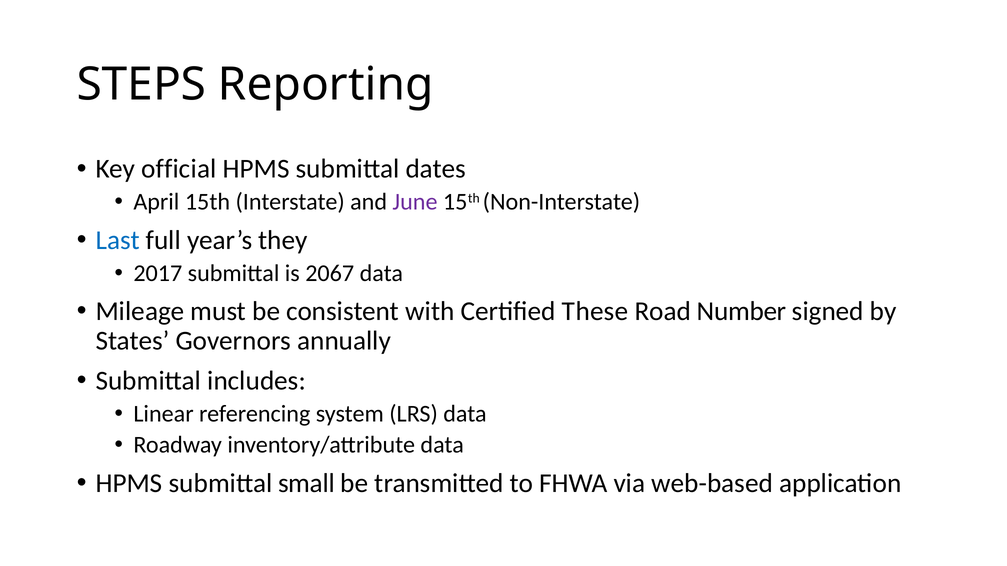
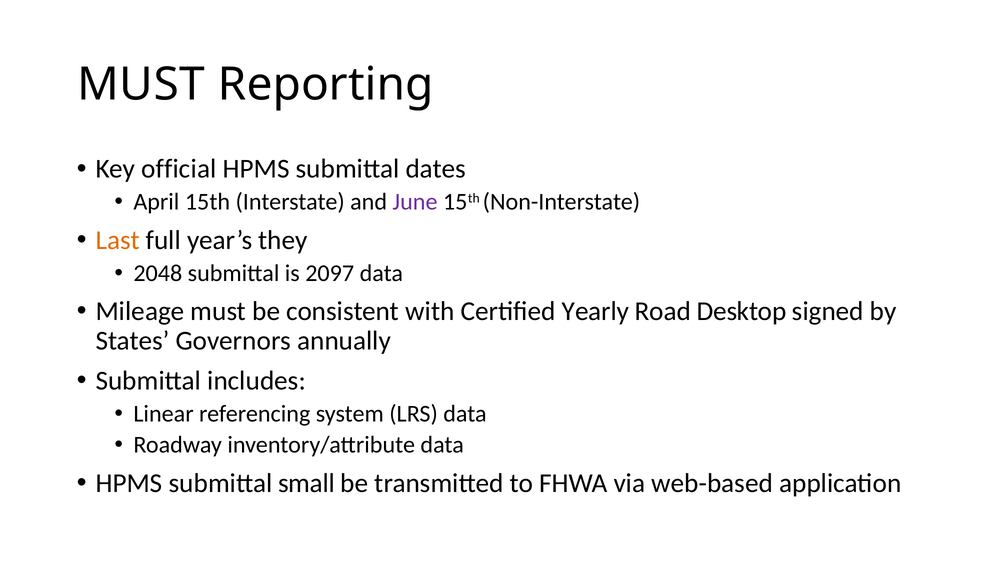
STEPS: STEPS -> MUST (141, 85)
Last colour: blue -> orange (118, 240)
2017: 2017 -> 2048 (158, 273)
2067: 2067 -> 2097 (330, 273)
These: These -> Yearly (595, 312)
Number: Number -> Desktop (742, 312)
